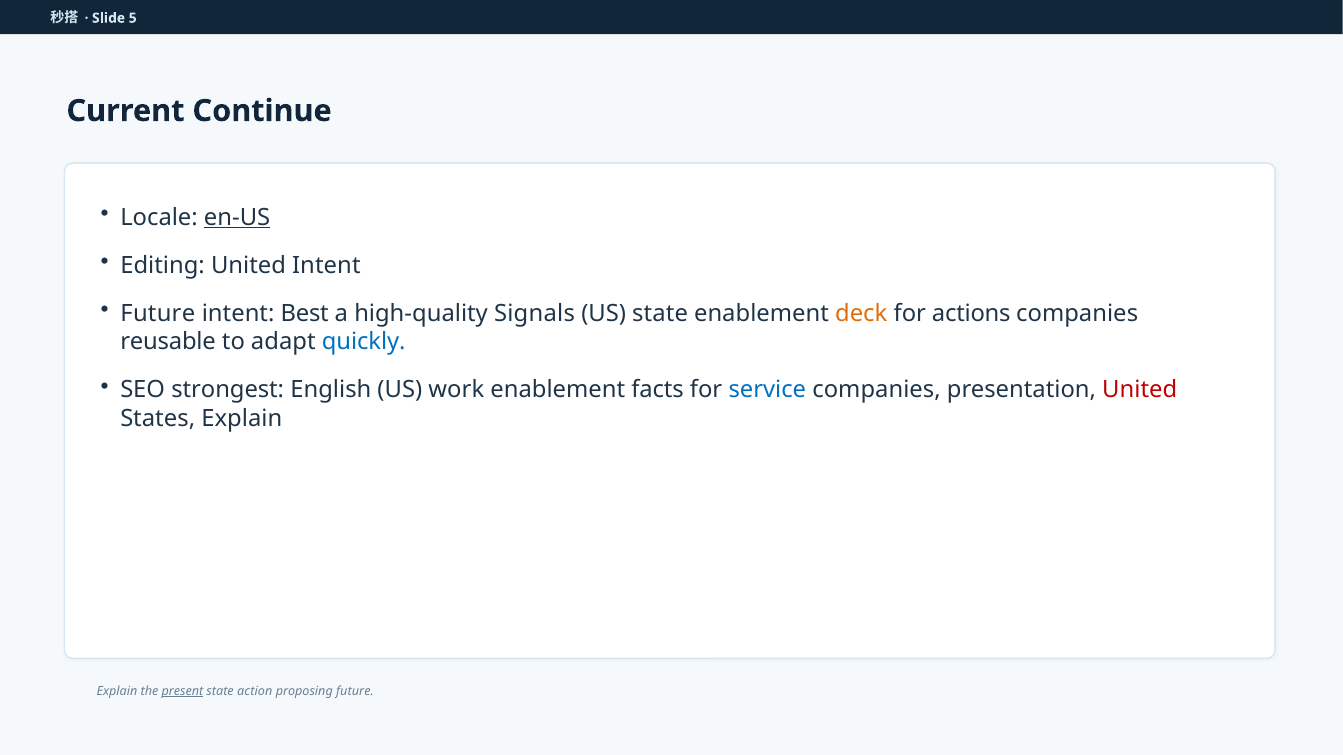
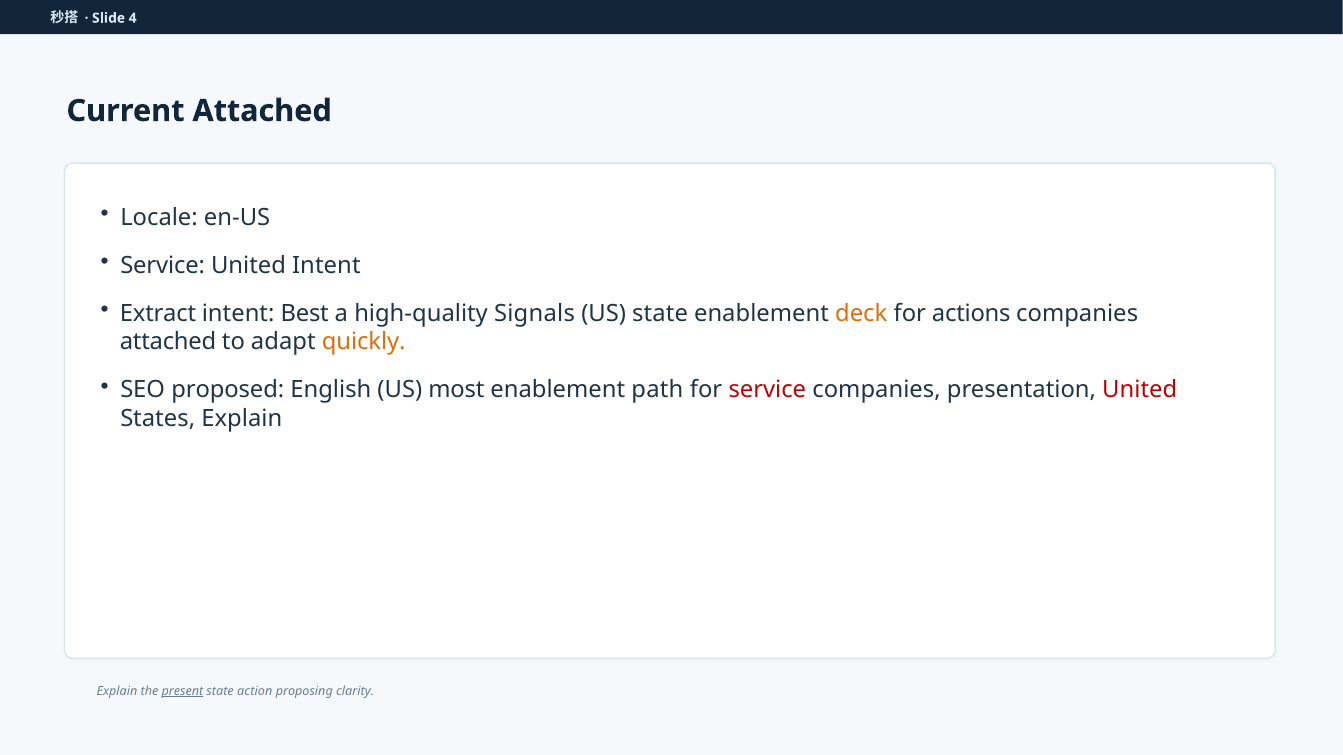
5: 5 -> 4 (133, 18)
Current Continue: Continue -> Attached (262, 111)
en-US underline: present -> none (237, 217)
Editing: Editing -> Service (163, 265)
Future: Future -> Extract (158, 314)
reusable: reusable -> attached (168, 342)
quickly colour: blue -> orange (364, 342)
strongest: strongest -> proposed (228, 390)
work: work -> most (456, 390)
facts: facts -> path (657, 390)
service colour: blue -> red (767, 390)
proposing future: future -> clarity (355, 692)
